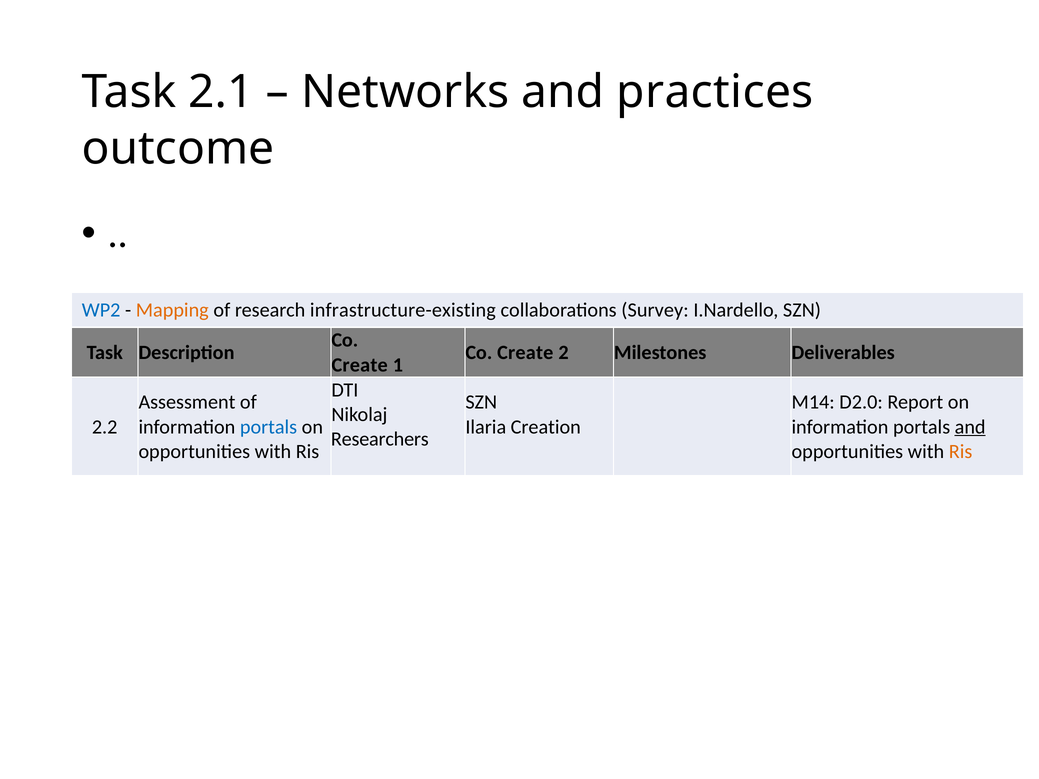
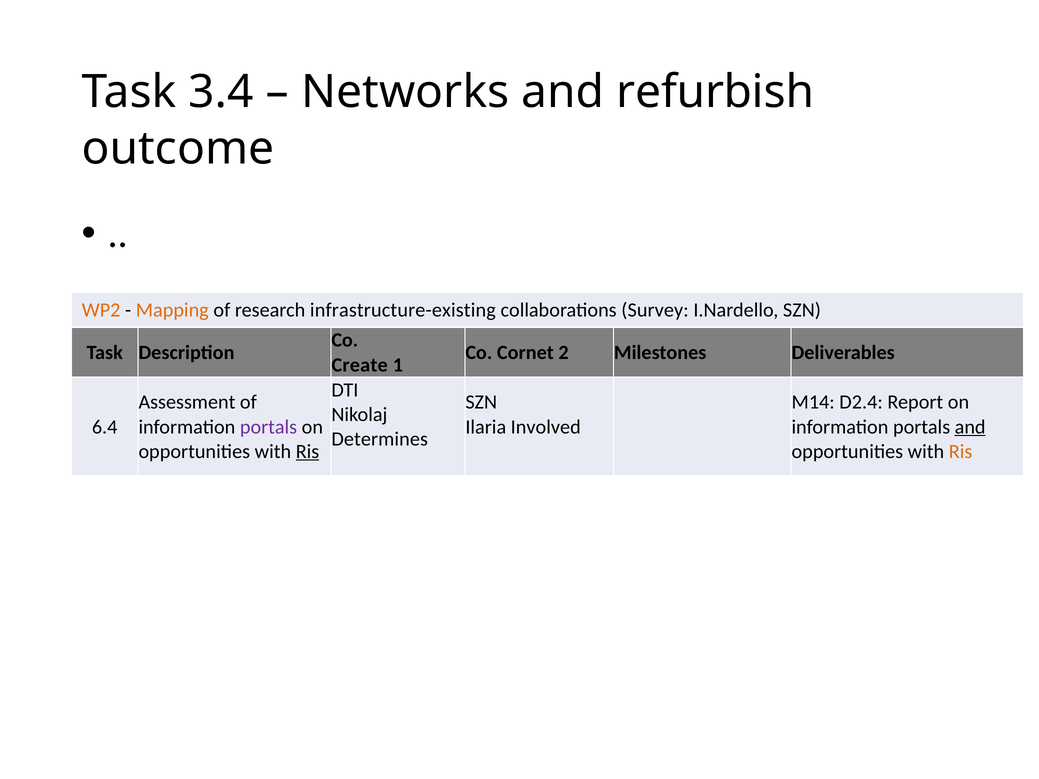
2.1: 2.1 -> 3.4 (221, 92)
practices: practices -> refurbish (715, 92)
WP2 colour: blue -> orange (101, 310)
Create: Create -> Cornet (525, 353)
D2.0: D2.0 -> D2.4 (861, 402)
2.2: 2.2 -> 6.4 (105, 427)
portals colour: blue -> purple (269, 427)
Creation: Creation -> Involved (546, 427)
Researchers: Researchers -> Determines (380, 439)
Ris underline: none -> present (307, 452)
